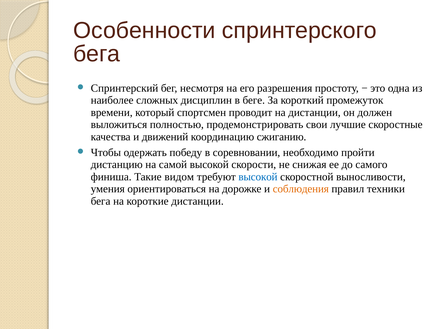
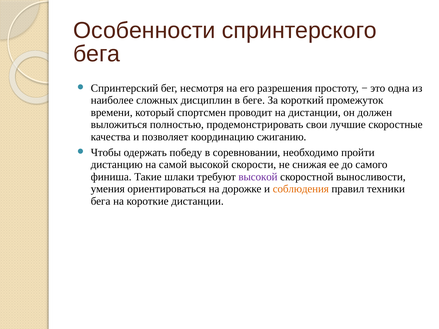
движений: движений -> позволяет (165, 137)
видом: видом -> шлаки (179, 177)
высокой colour: blue -> purple (258, 177)
